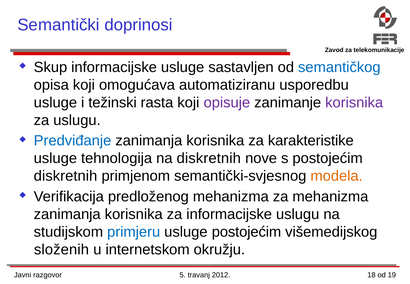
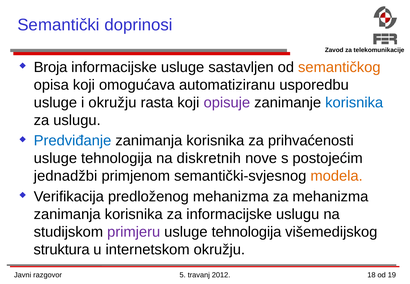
Skup: Skup -> Broja (51, 67)
semantičkog colour: blue -> orange (339, 67)
i težinski: težinski -> okružju (112, 102)
korisnika colour: purple -> blue (354, 102)
karakteristike: karakteristike -> prihvaćenosti (311, 141)
diskretnih: diskretnih -> jednadžbi (66, 176)
primjeru colour: blue -> purple (134, 232)
postojećim: postojećim -> tehnologija (247, 232)
složenih: složenih -> struktura (62, 249)
